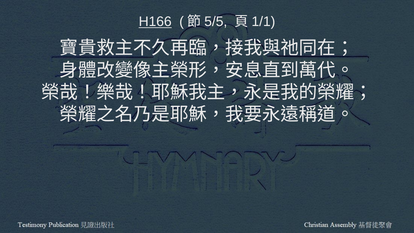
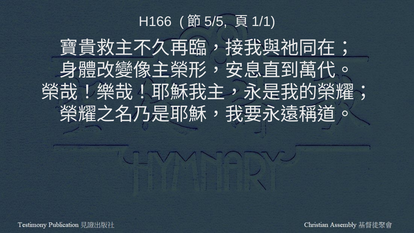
H166 underline: present -> none (155, 22)
